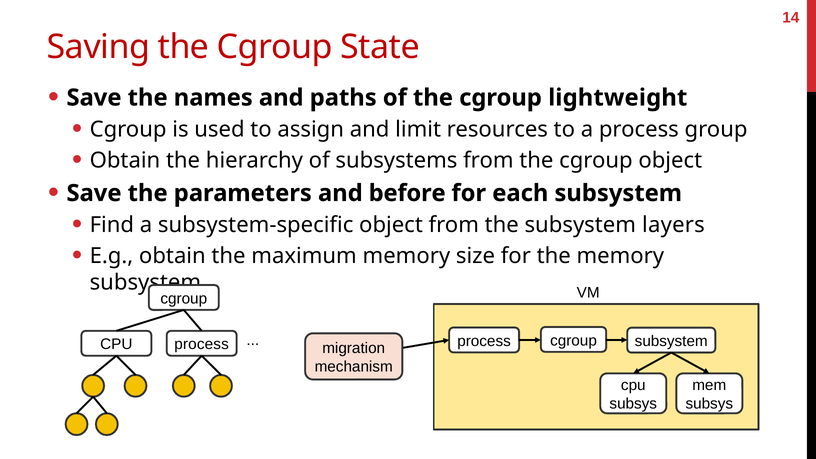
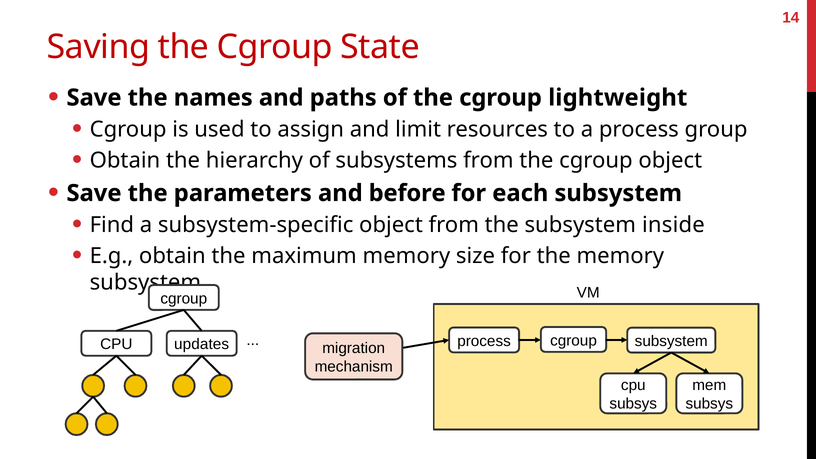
layers: layers -> inside (673, 225)
CPU process: process -> updates (202, 344)
